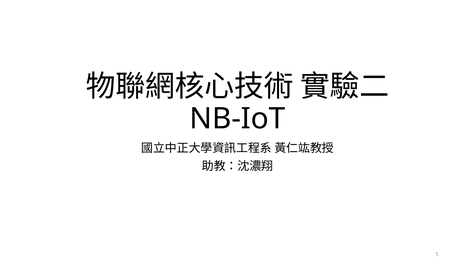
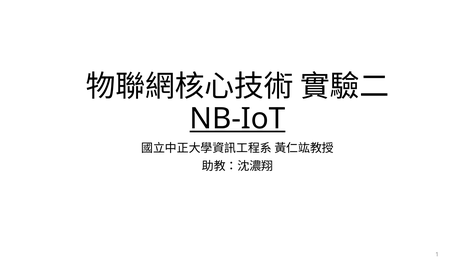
NB-IoT underline: none -> present (237, 119)
